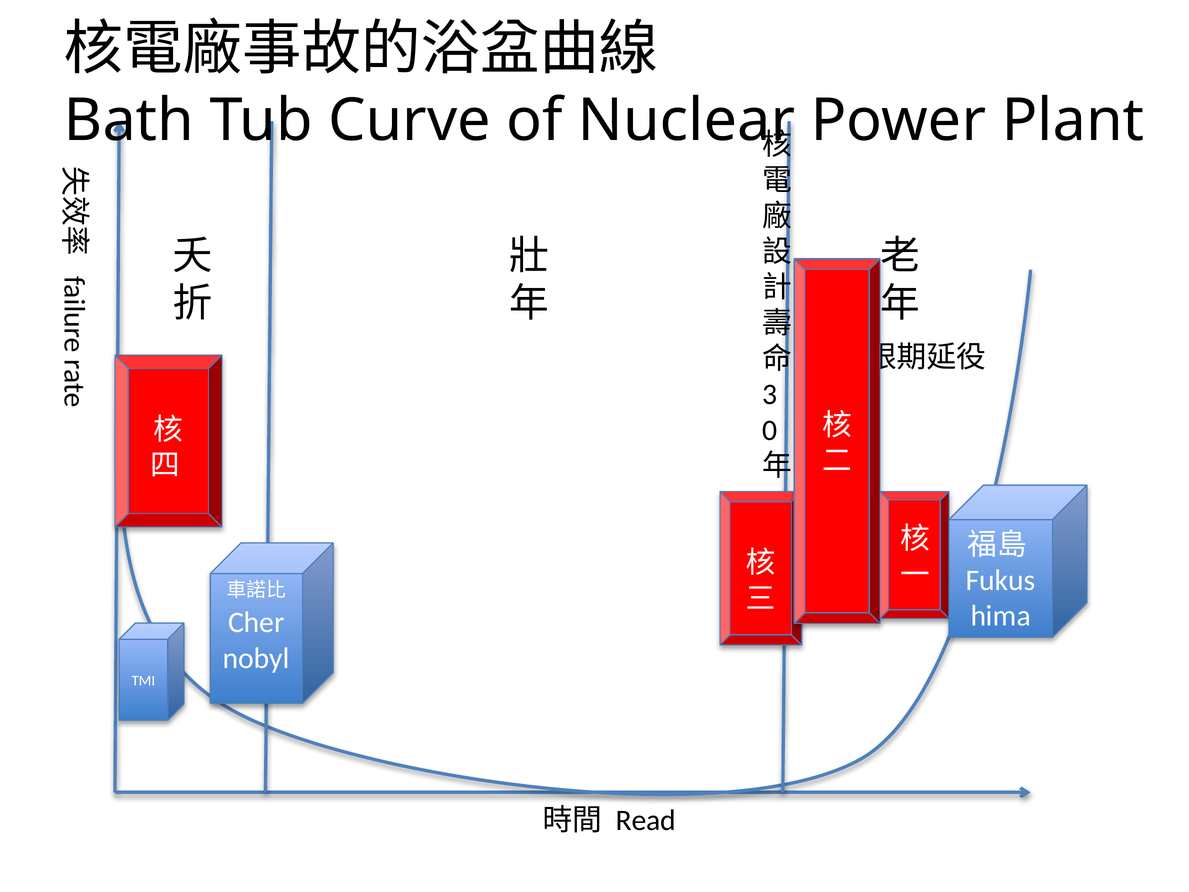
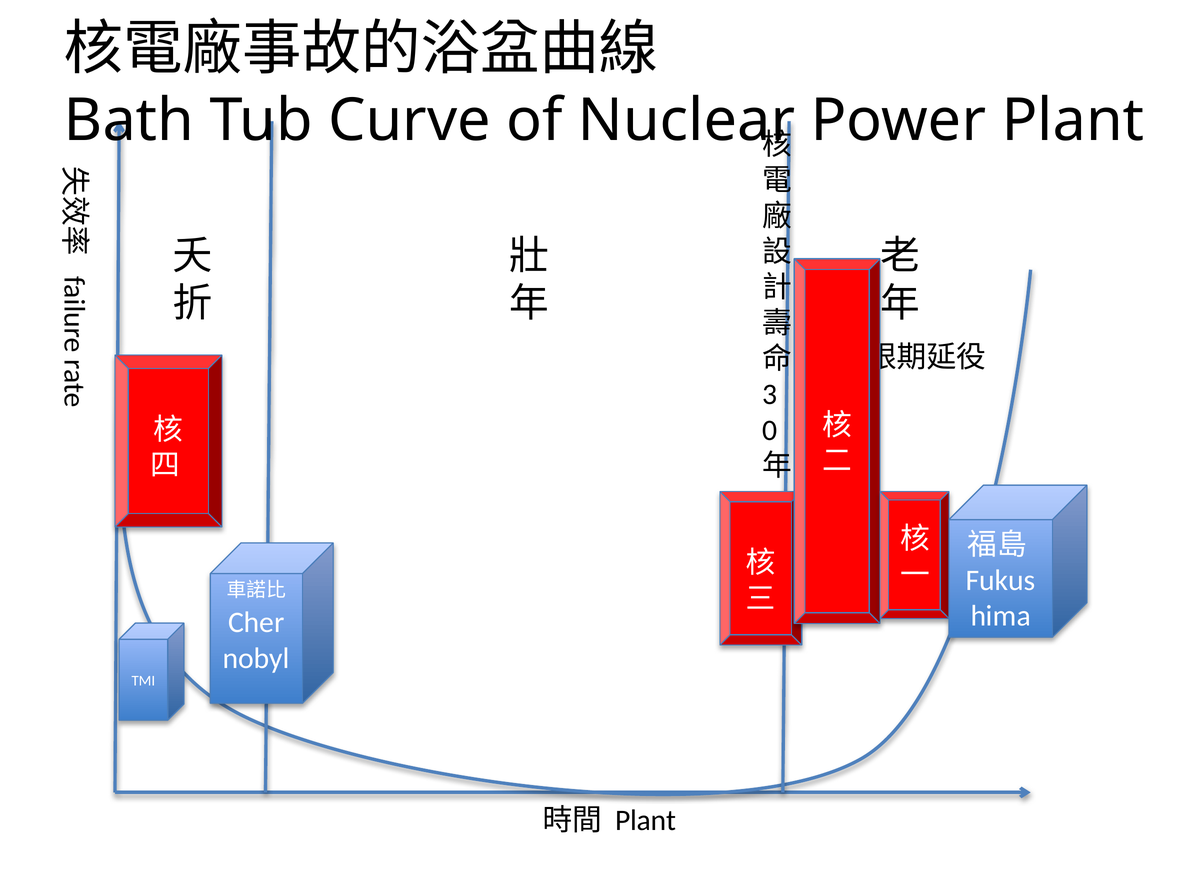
Read: Read -> Plant (646, 820)
